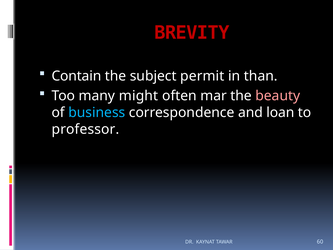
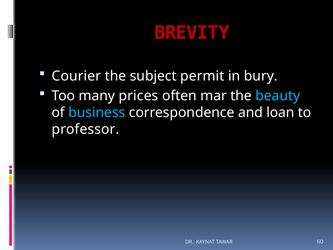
Contain: Contain -> Courier (76, 76)
than: than -> bury (261, 76)
might: might -> prices (139, 96)
beauty colour: pink -> light blue (278, 96)
